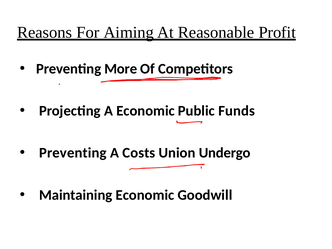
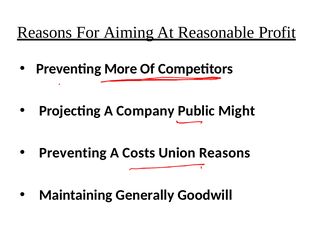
A Economic: Economic -> Company (145, 111)
Funds: Funds -> Might (237, 111)
Union Undergo: Undergo -> Reasons (225, 153)
Maintaining Economic: Economic -> Generally (145, 195)
